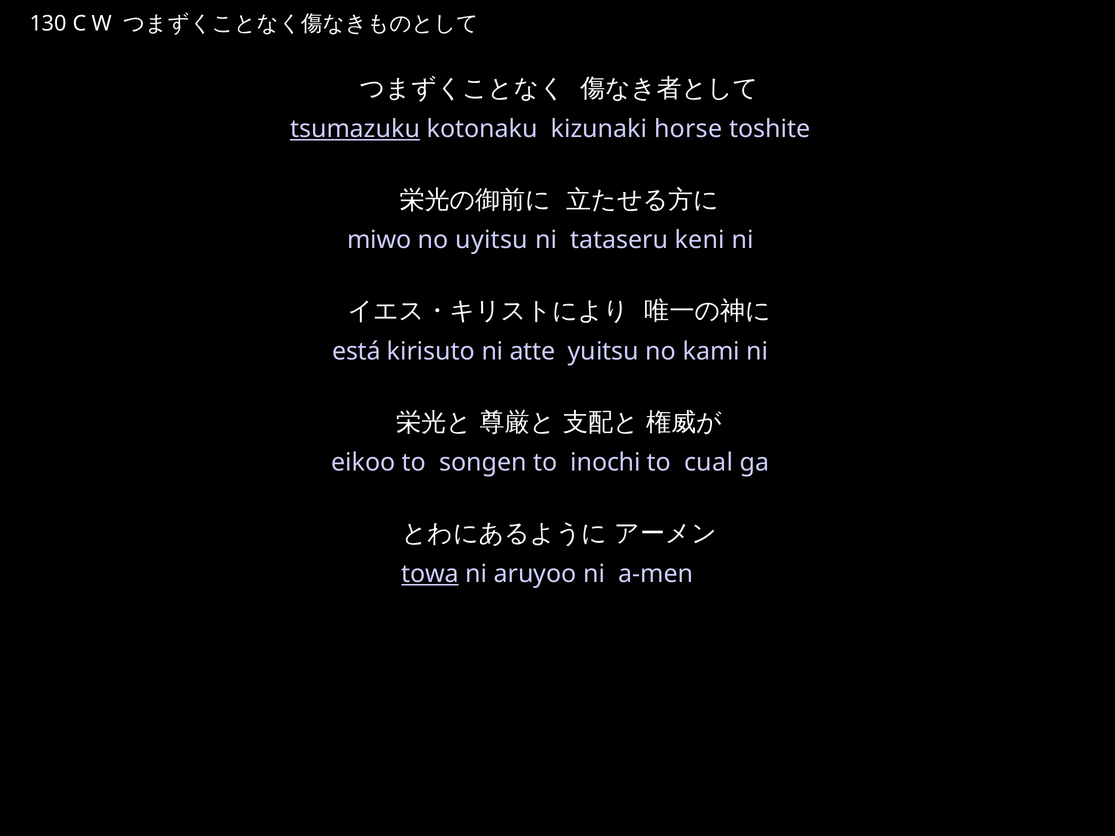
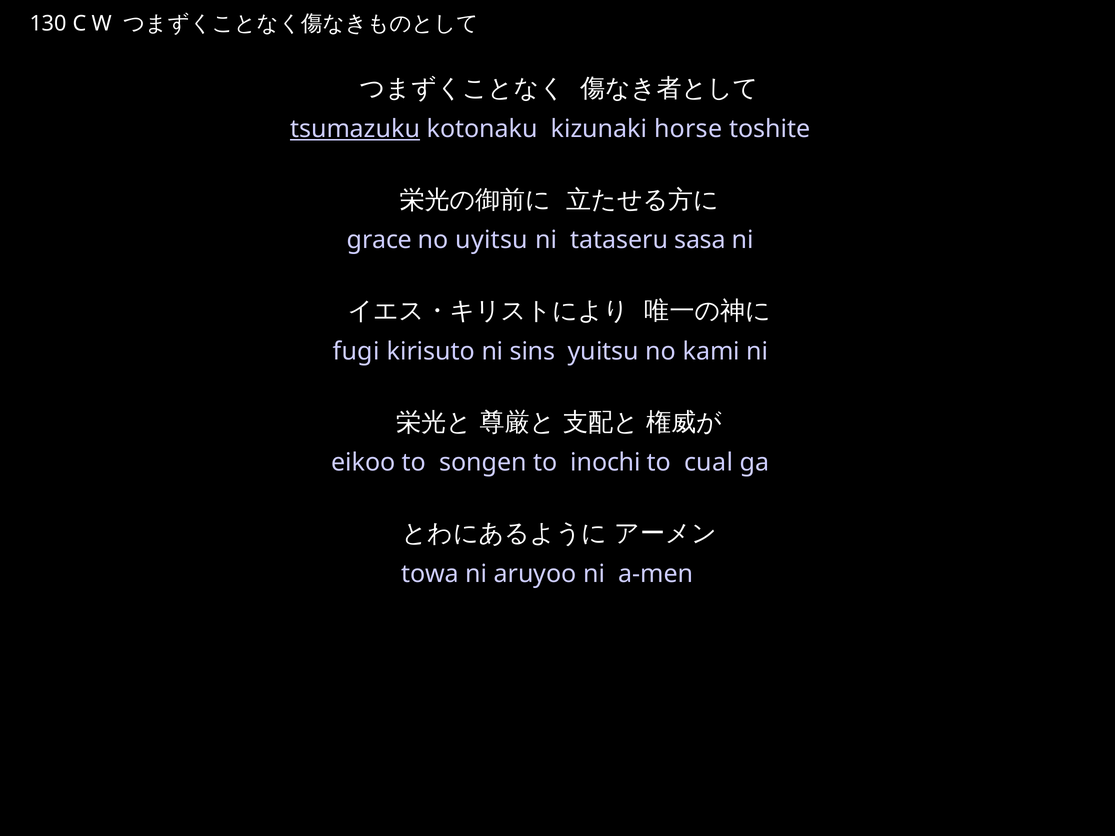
miwo: miwo -> grace (379, 240)
keni: keni -> sasa (700, 240)
está: está -> fugi (356, 351)
atte: atte -> sins (532, 351)
towa underline: present -> none (430, 574)
